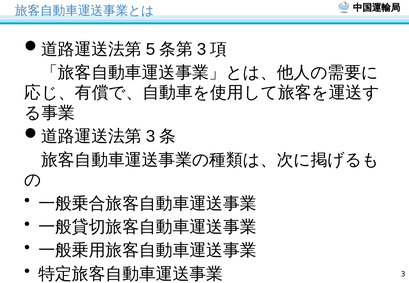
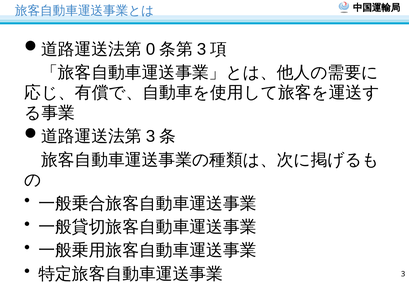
5: 5 -> 0 (151, 49)
